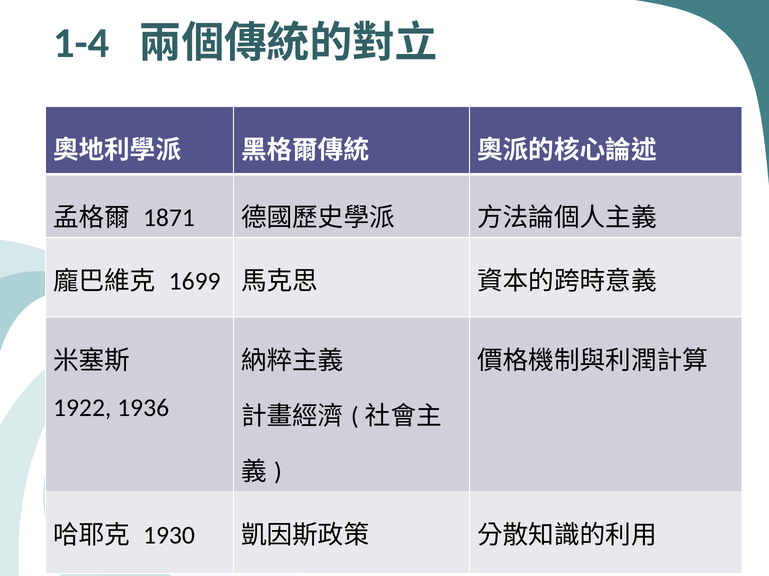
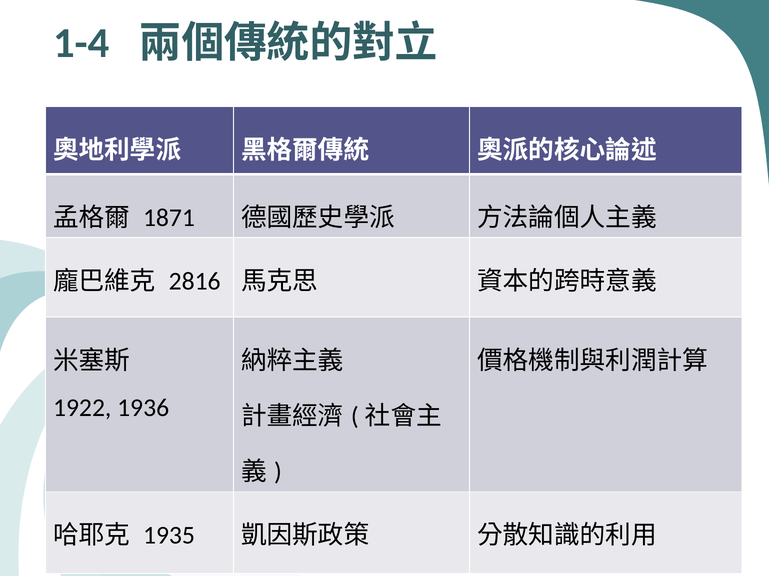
1699: 1699 -> 2816 (195, 282)
1930: 1930 -> 1935 (169, 536)
